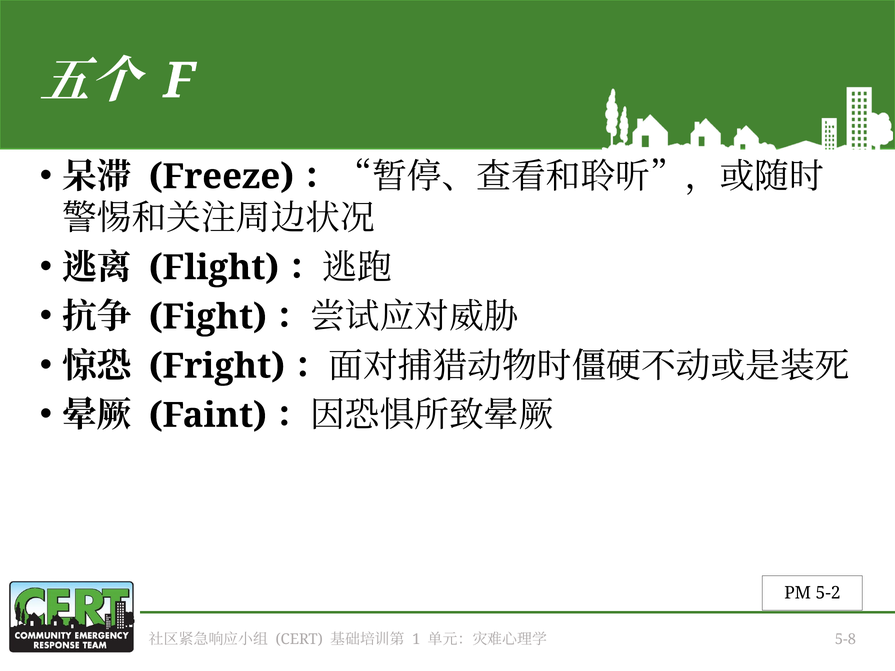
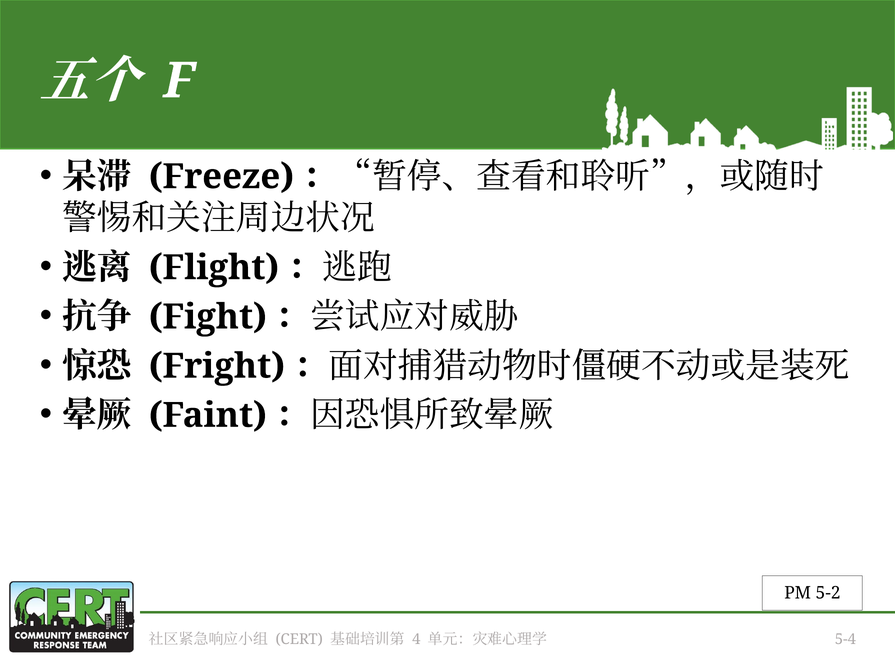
1: 1 -> 4 (416, 640)
5-8: 5-8 -> 5-4 (845, 640)
